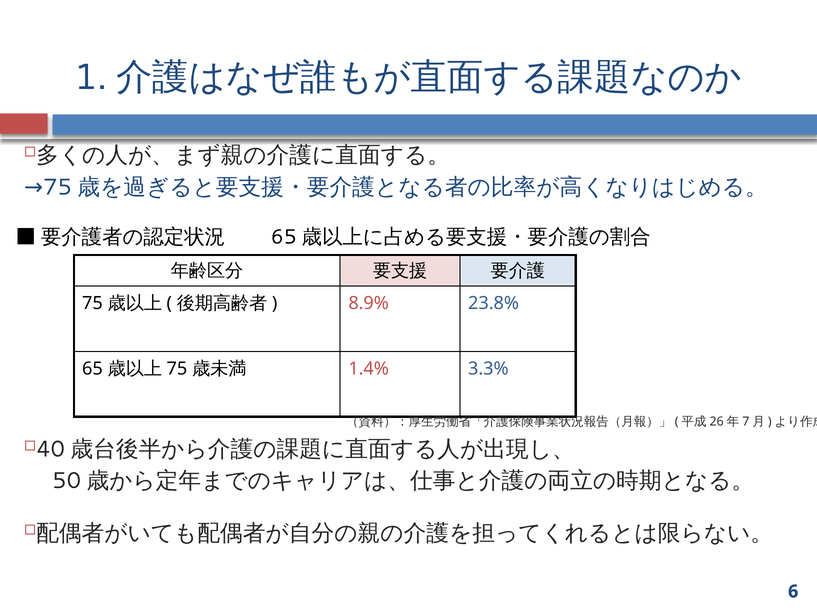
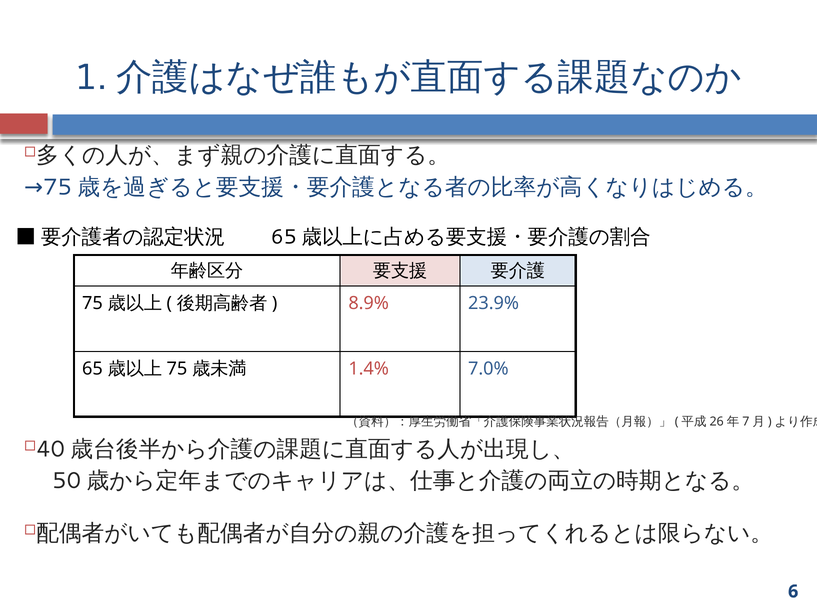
23.8%: 23.8% -> 23.9% (494, 303)
3.3%: 3.3% -> 7.0% (488, 369)
